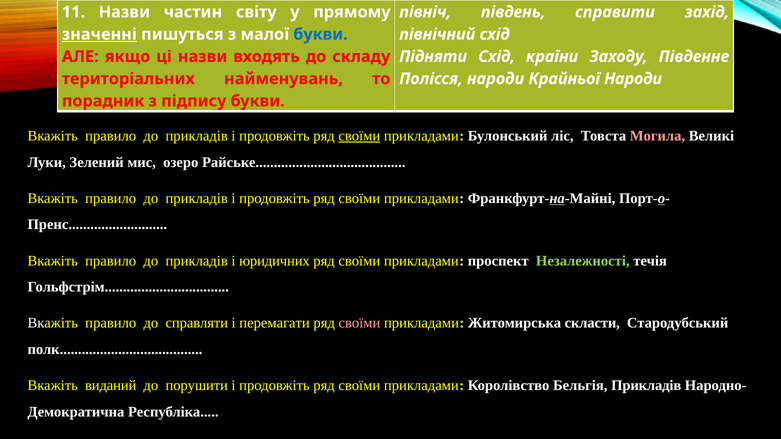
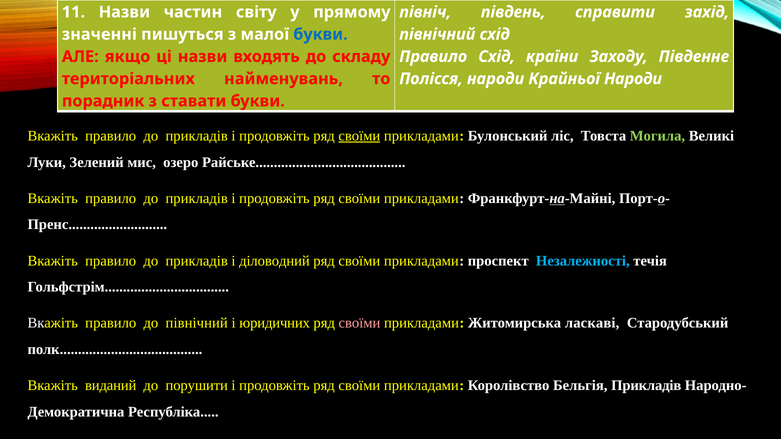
значенні underline: present -> none (99, 34)
Підняти: Підняти -> Правило (433, 57)
підпису: підпису -> ставати (194, 101)
Могила colour: pink -> light green (657, 136)
юридичних: юридичних -> діловодний (274, 261)
Незалежності colour: light green -> light blue (583, 261)
до справляти: справляти -> північний (197, 323)
перемагати: перемагати -> юридичних (275, 323)
скласти: скласти -> ласкаві (592, 323)
